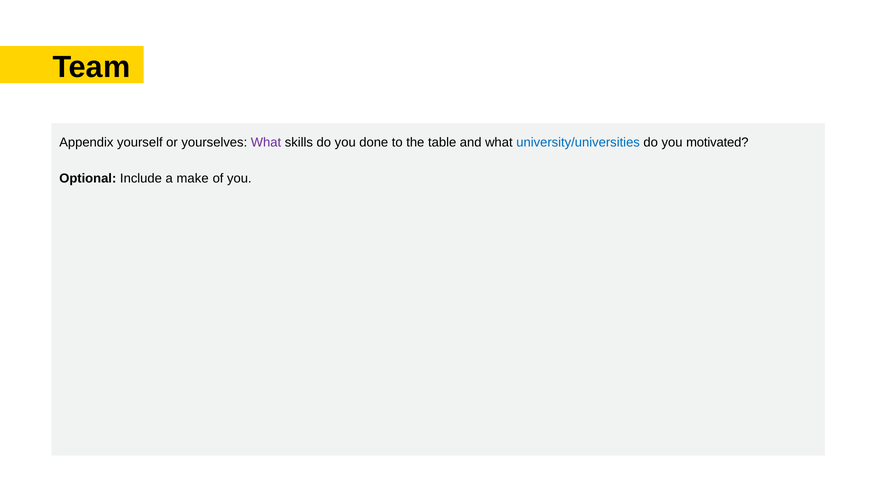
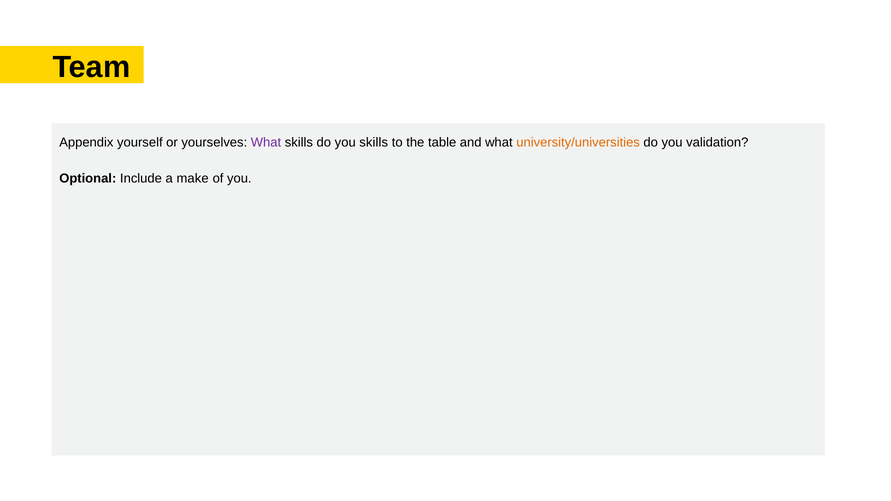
you done: done -> skills (374, 143)
university/universities colour: blue -> orange (578, 143)
motivated: motivated -> validation (717, 143)
